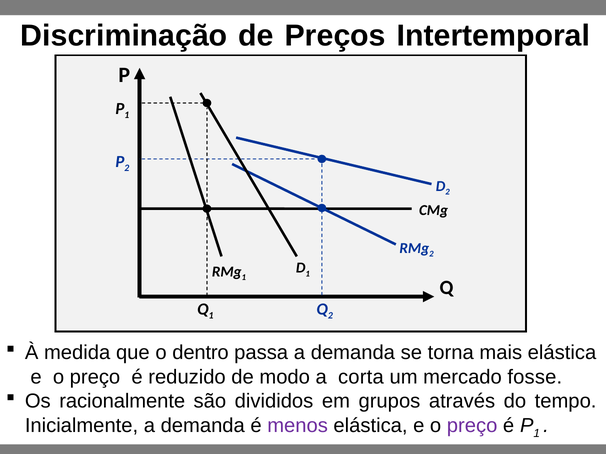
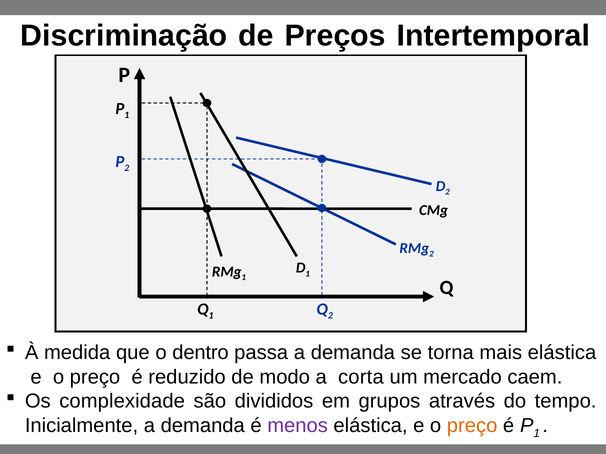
fosse: fosse -> caem (535, 377)
racionalmente: racionalmente -> complexidade (122, 402)
preço colour: purple -> orange (472, 426)
